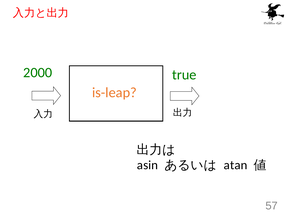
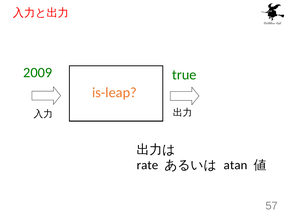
2000: 2000 -> 2009 (38, 73)
asin: asin -> rate (148, 165)
